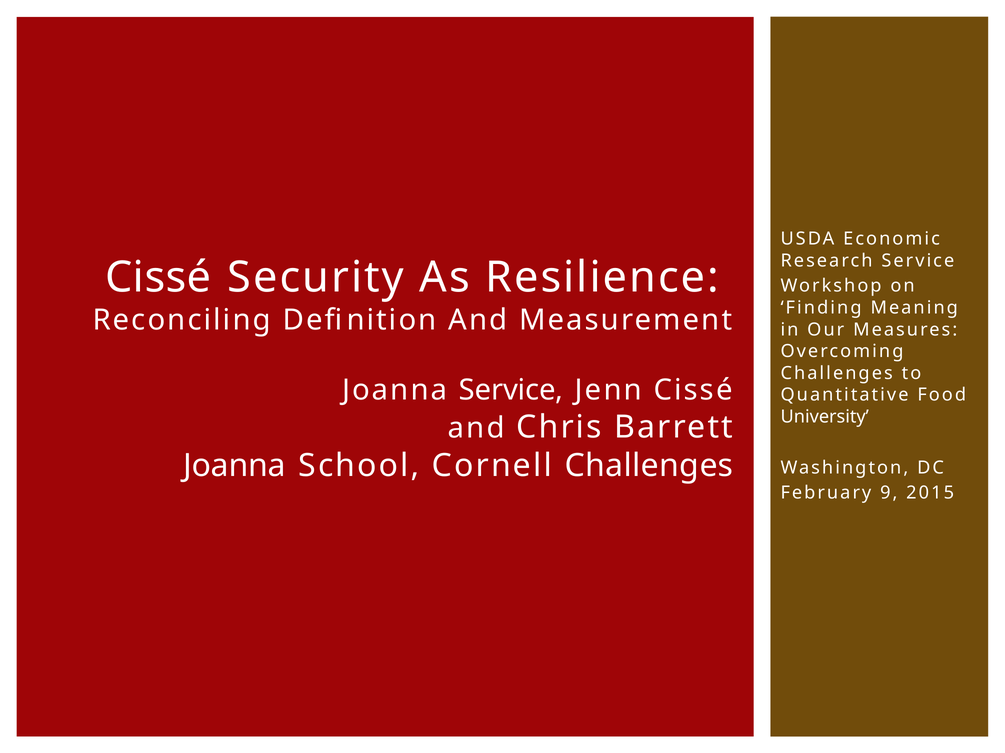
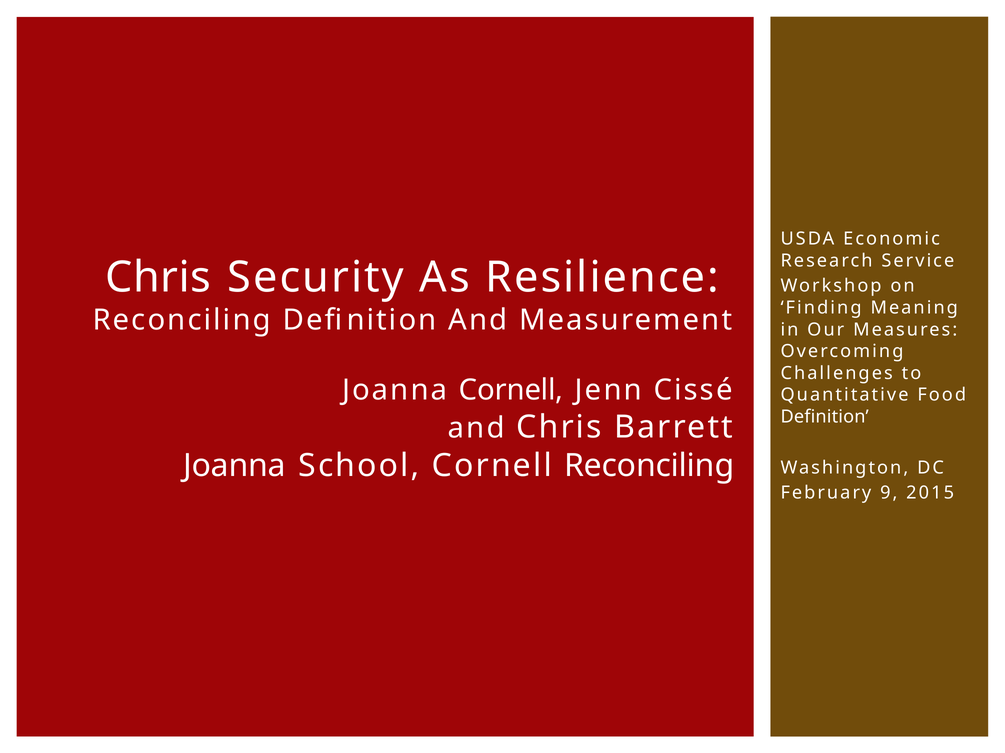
Cissé: Cissé -> Chris (158, 278)
Joanna Service: Service -> Cornell (511, 391)
University: University -> Definition (825, 417)
Cornell Challenges: Challenges -> Reconciling (649, 466)
